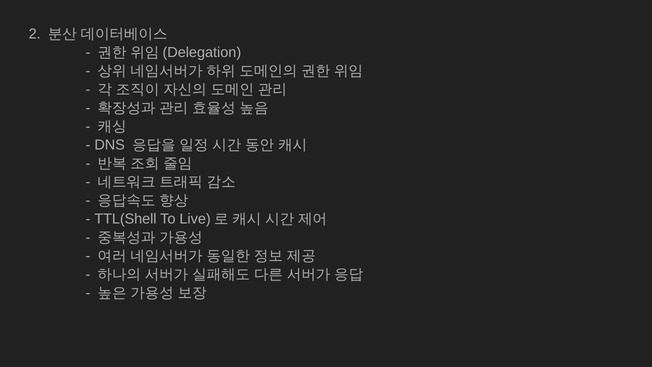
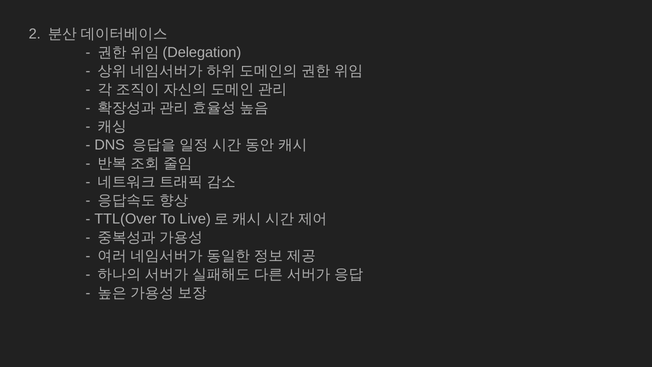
TTL(Shell: TTL(Shell -> TTL(Over (125, 219)
